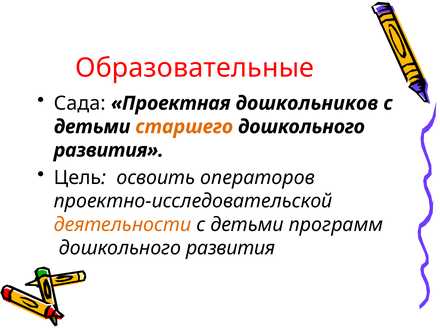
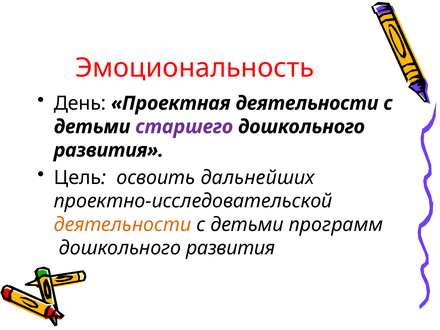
Образовательные: Образовательные -> Эмоциональность (195, 68)
Сада: Сада -> День (80, 103)
Проектная дошкольников: дошкольников -> деятельности (307, 103)
старшего colour: orange -> purple (184, 127)
операторов: операторов -> дальнейших (258, 178)
